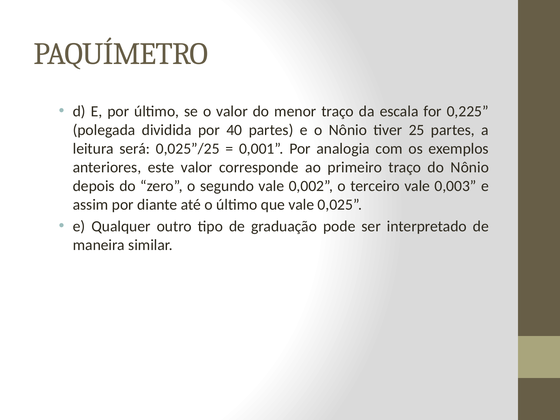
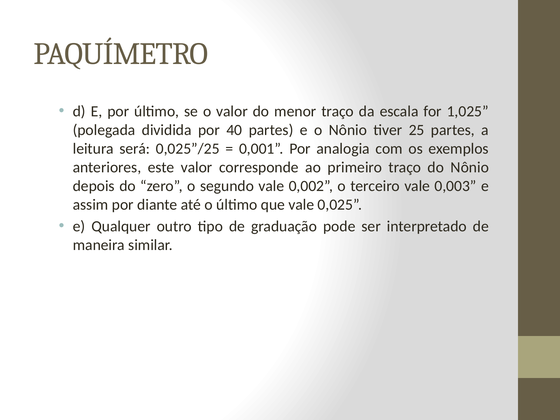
0,225: 0,225 -> 1,025 (468, 111)
